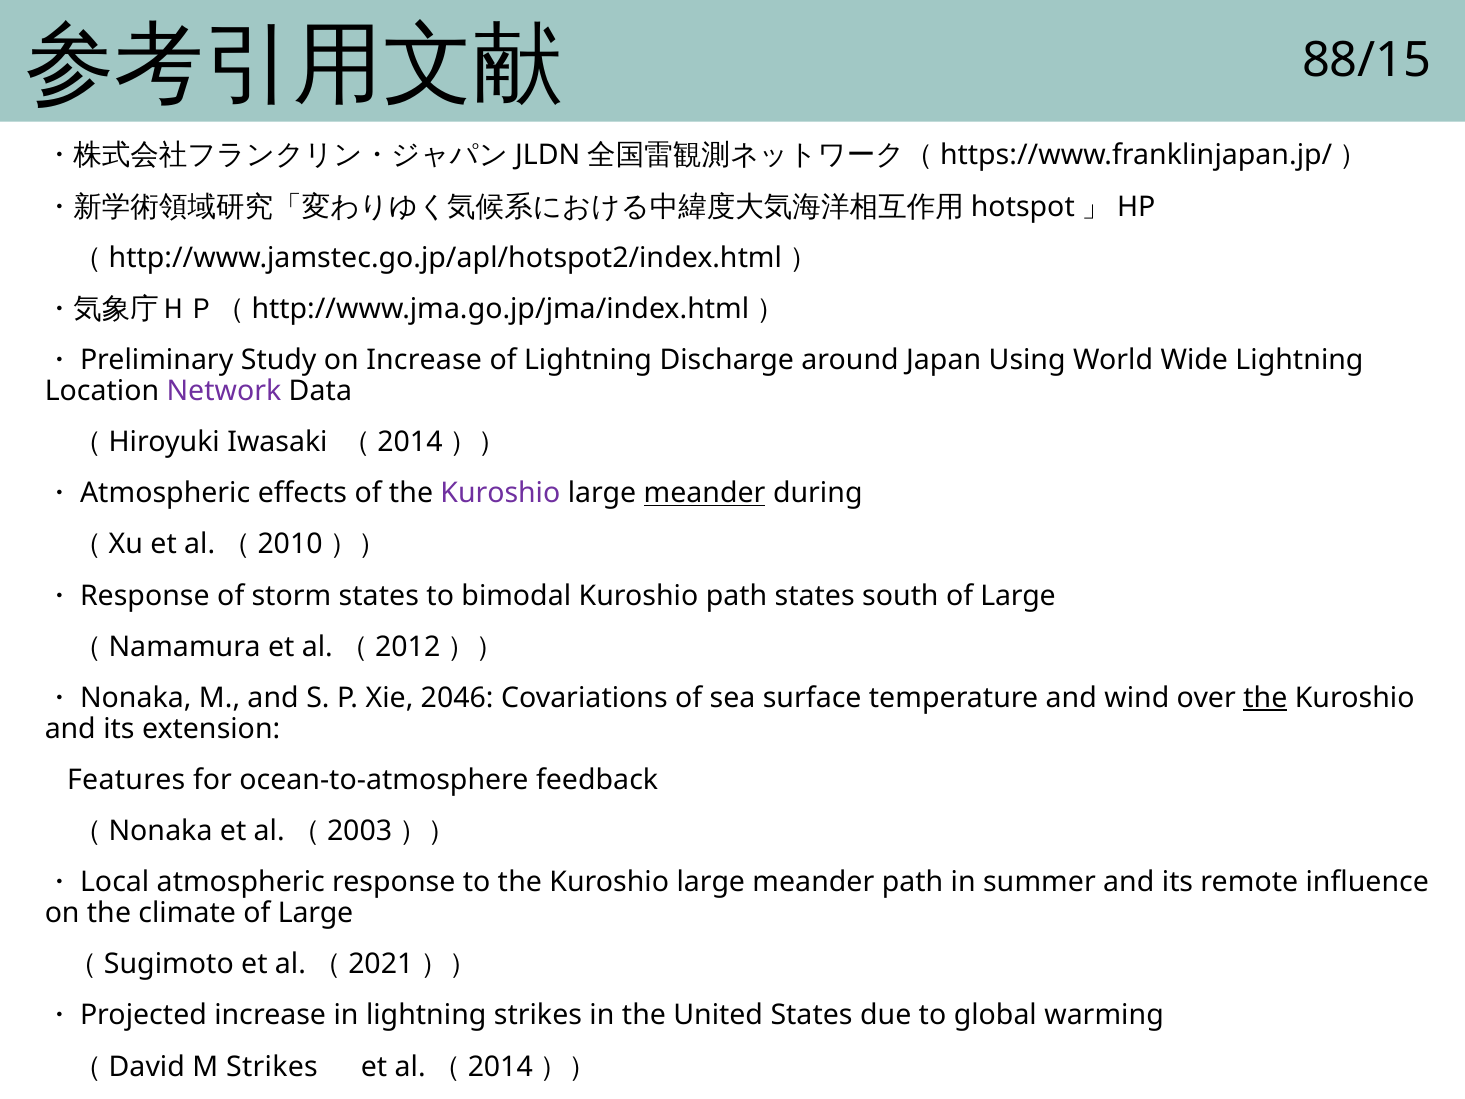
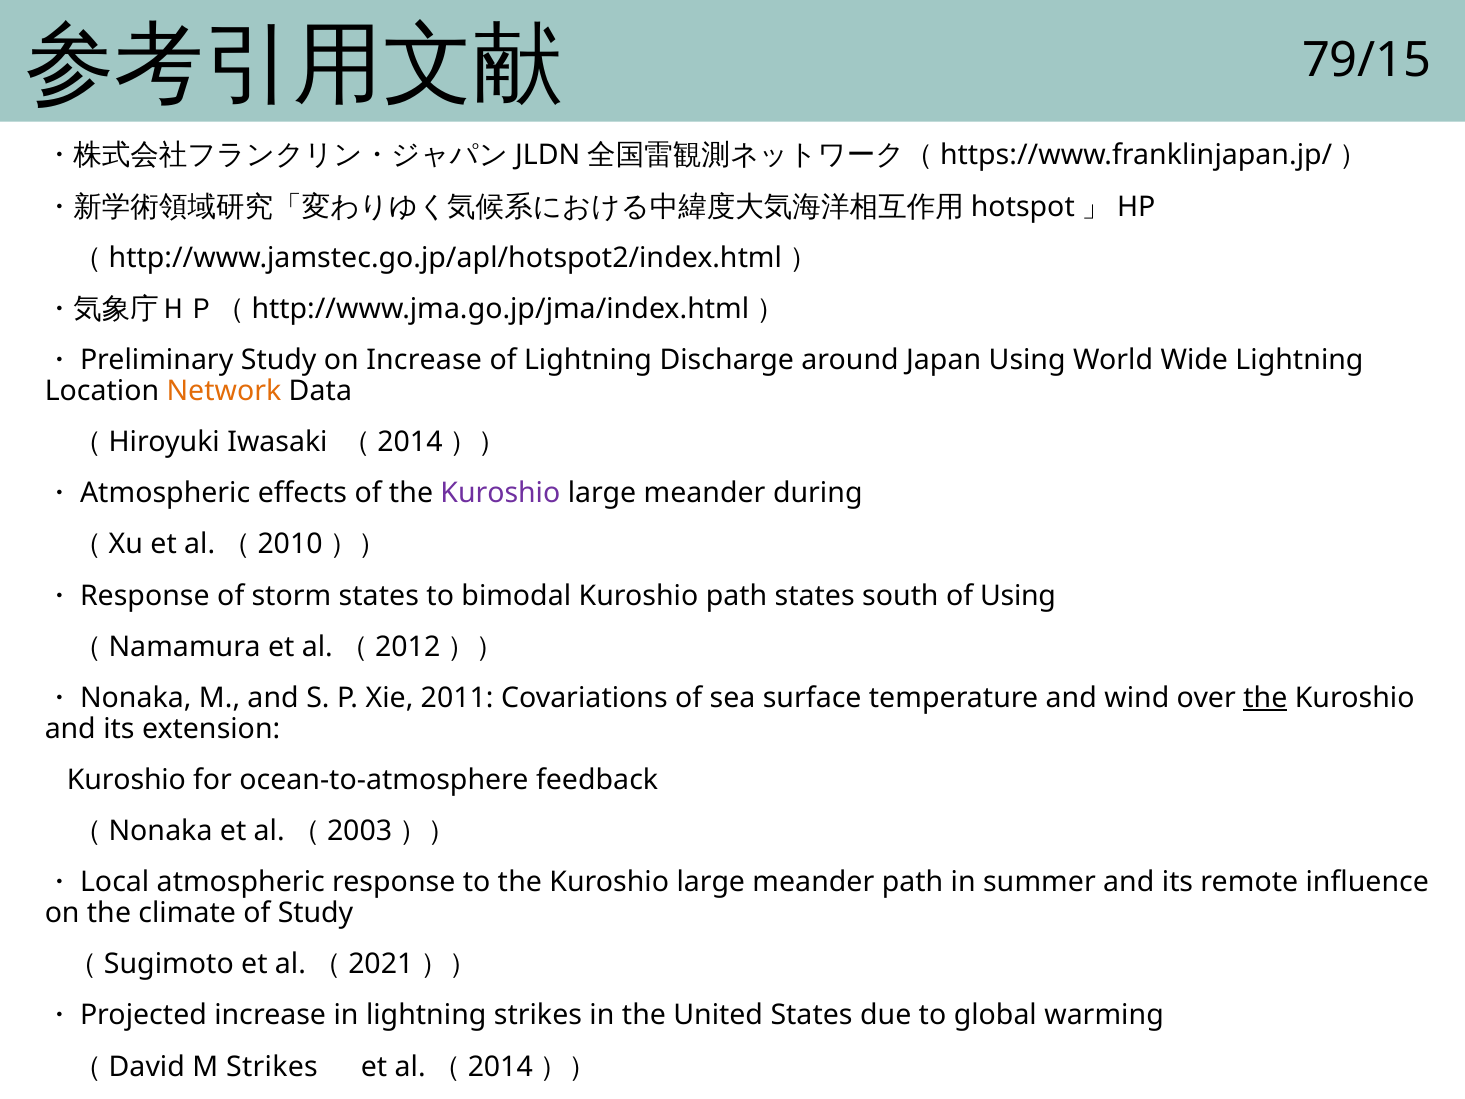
88/15: 88/15 -> 79/15 (1367, 60)
Network colour: purple -> orange (224, 391)
meander underline: present -> none (705, 493)
south of Large: Large -> Using (1018, 596)
2046: 2046 -> 2011 (457, 698)
Features: Features -> Kuroshio (126, 780)
climate of Large: Large -> Study (315, 913)
